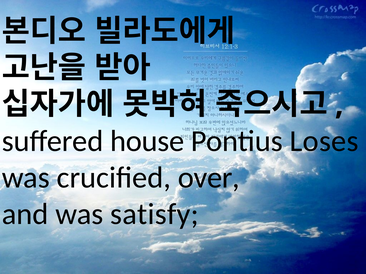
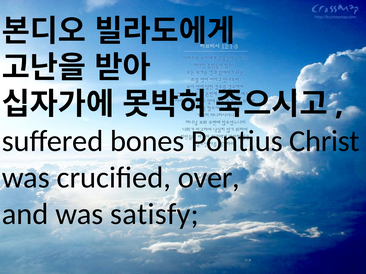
house: house -> bones (147, 141)
Loses: Loses -> Christ (324, 141)
